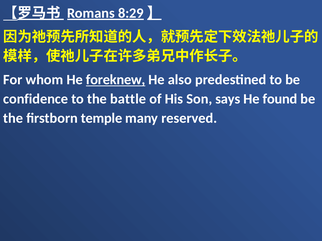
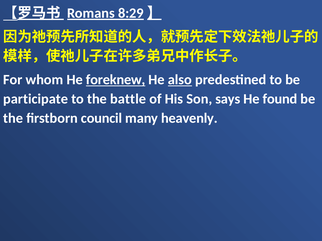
also underline: none -> present (180, 80)
confidence: confidence -> participate (36, 99)
temple: temple -> council (102, 118)
reserved: reserved -> heavenly (189, 118)
